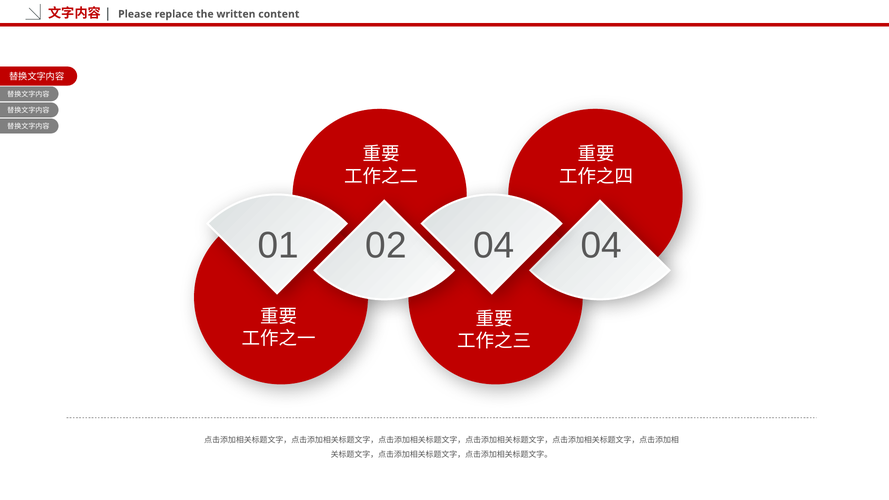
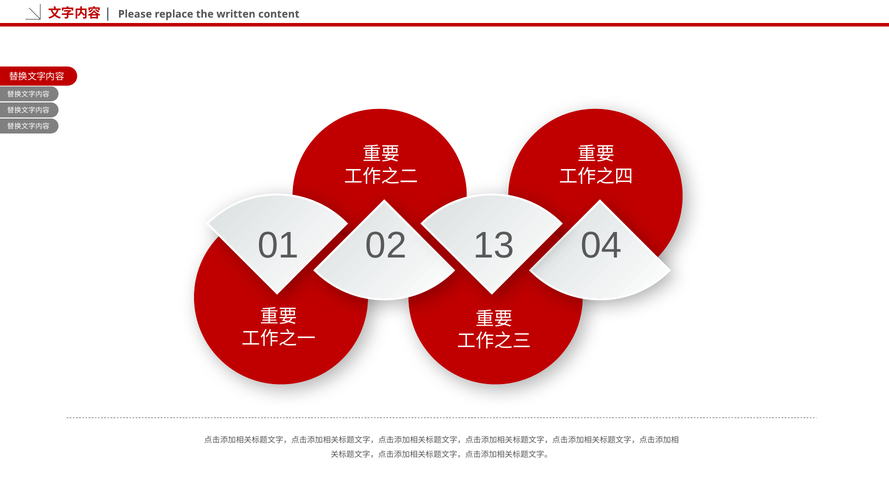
04: 04 -> 13 (494, 246)
